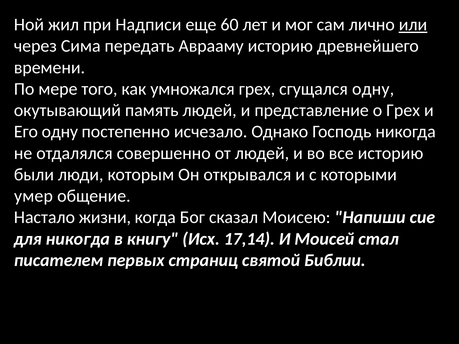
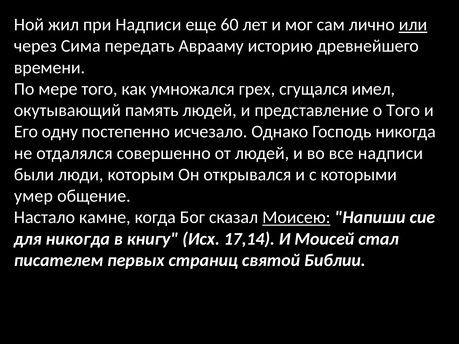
сгущался одну: одну -> имел (373, 89)
о Грех: Грех -> Того (403, 110)
все историю: историю -> надписи (390, 153)
жизни: жизни -> камне (105, 218)
Моисею underline: none -> present (296, 218)
